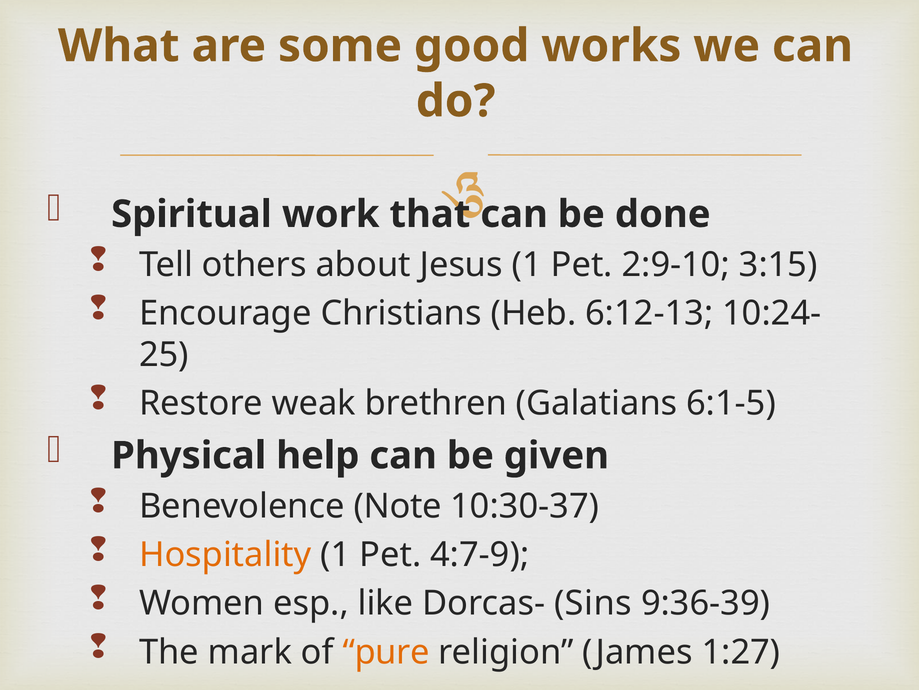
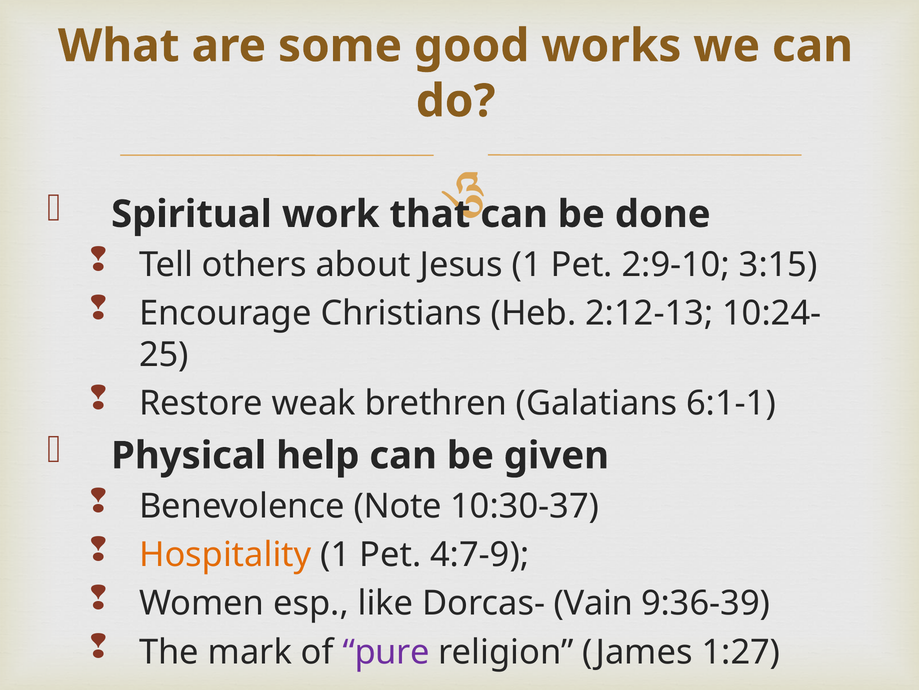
6:12-13: 6:12-13 -> 2:12-13 (649, 313)
6:1-5: 6:1-5 -> 6:1-1 (731, 403)
Sins: Sins -> Vain (593, 603)
pure colour: orange -> purple (386, 651)
